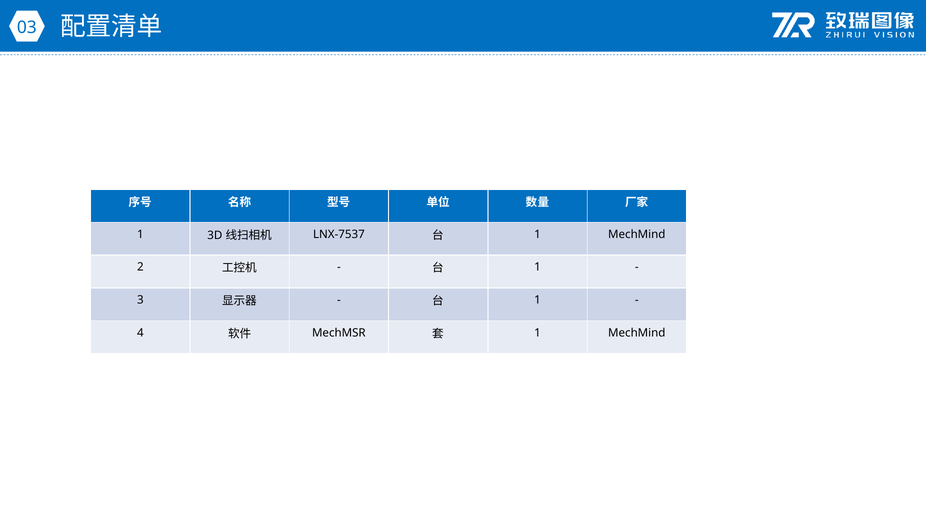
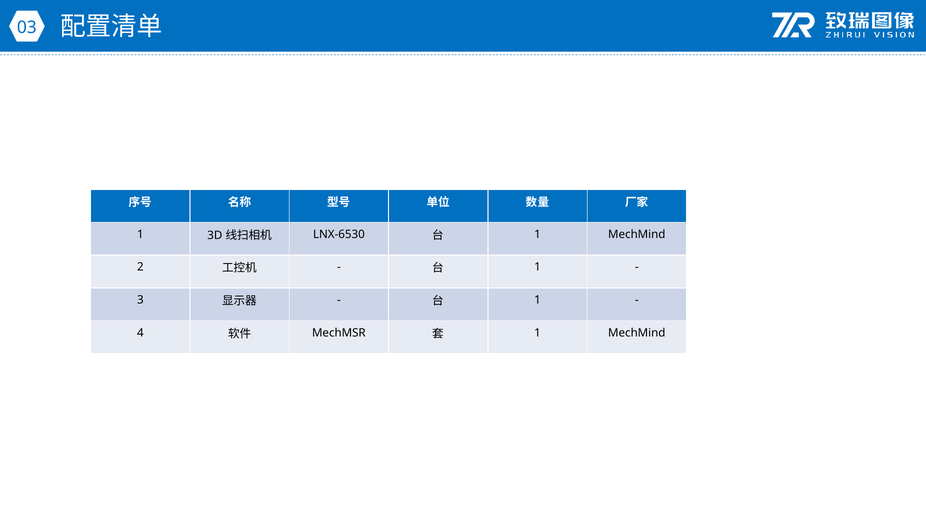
LNX-7537: LNX-7537 -> LNX-6530 (339, 234)
